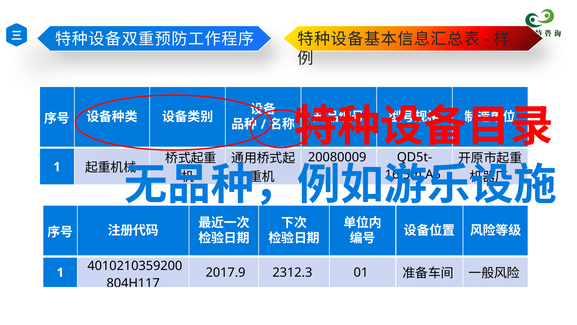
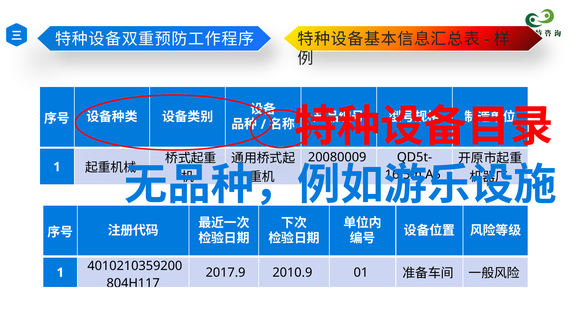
2312.3: 2312.3 -> 2010.9 (292, 272)
